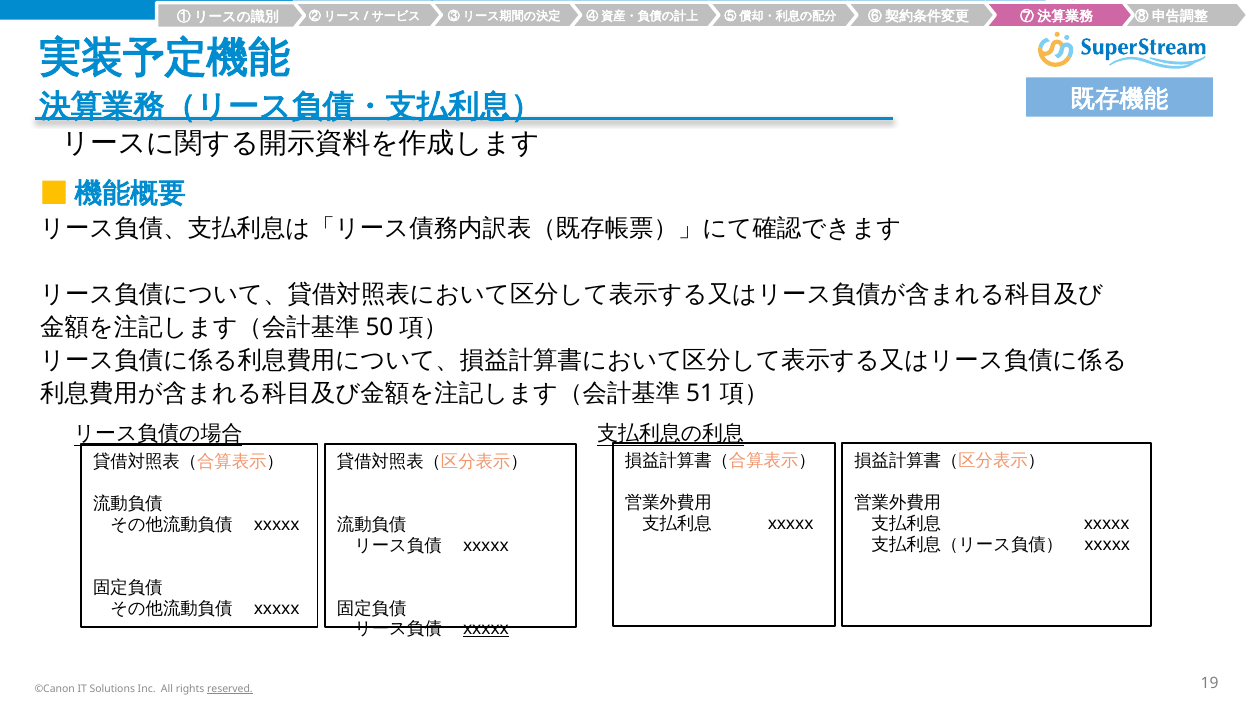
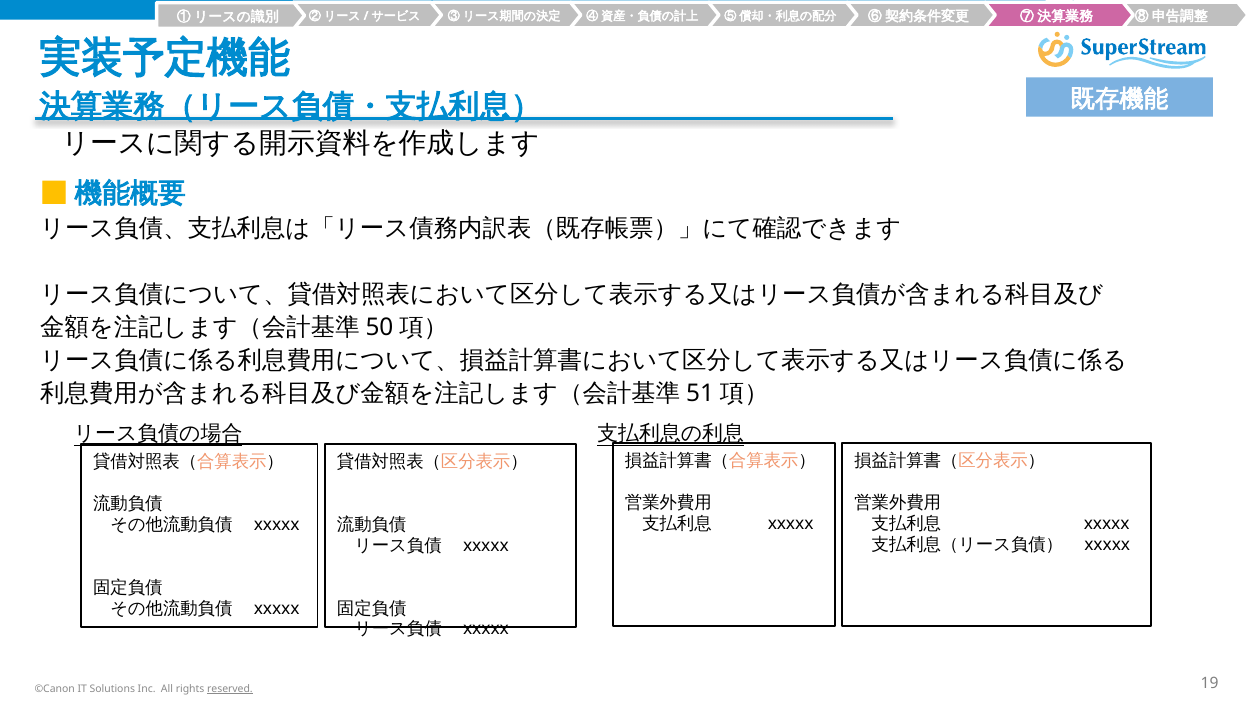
xxxxx underline: present -> none (486, 629)
